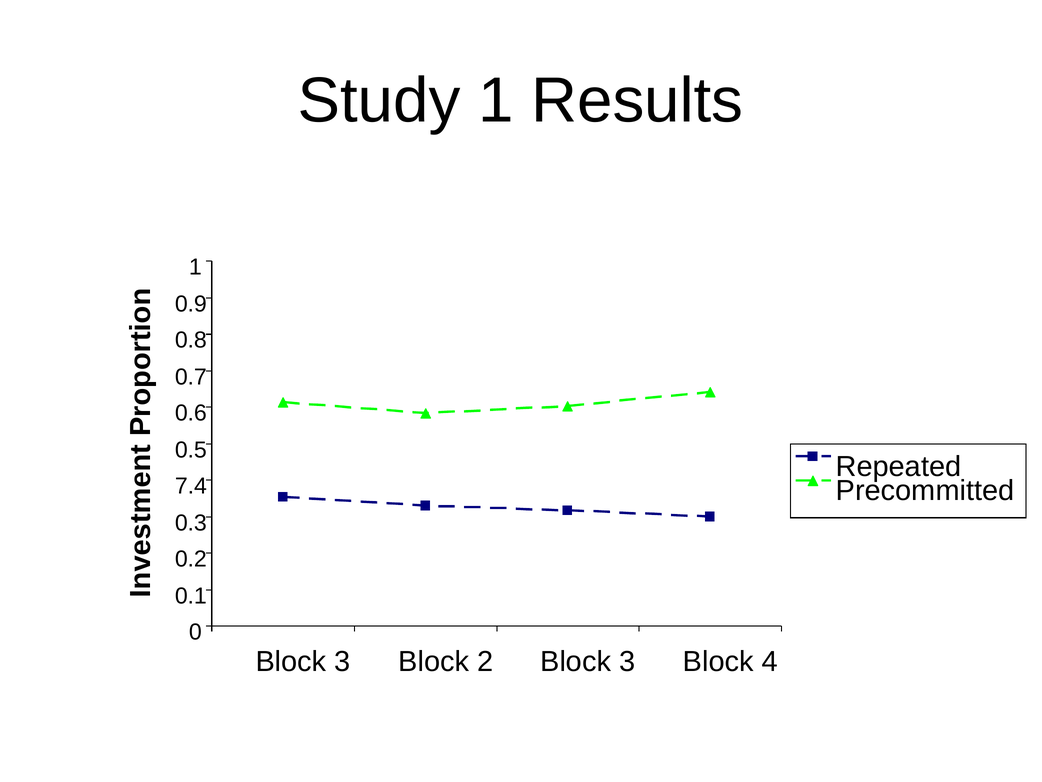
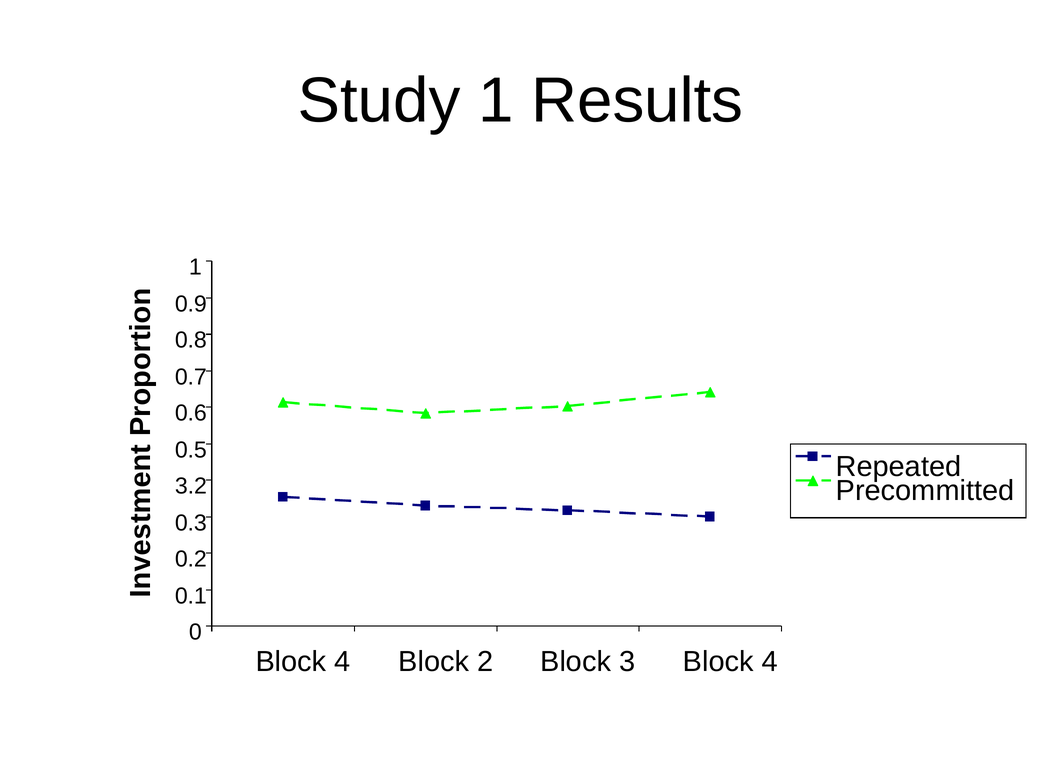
7.4: 7.4 -> 3.2 (191, 486)
3: 3 -> 4 (342, 661)
